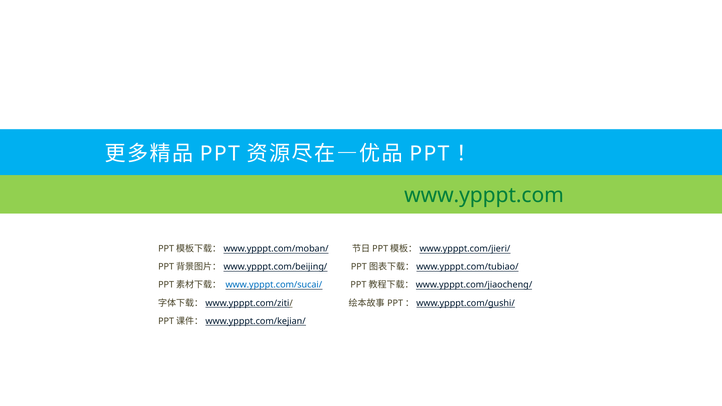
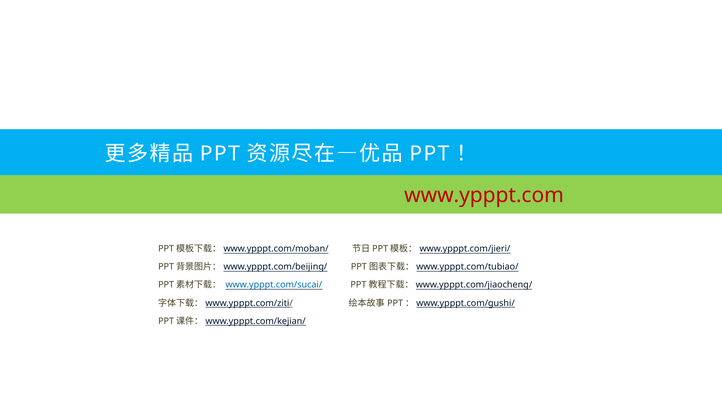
www.ypppt.com colour: green -> red (484, 196)
